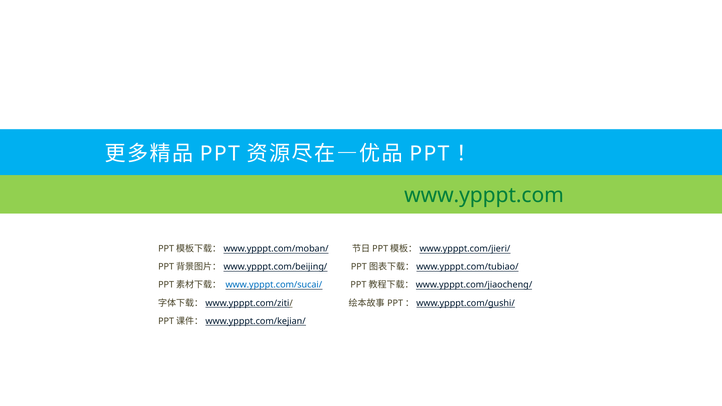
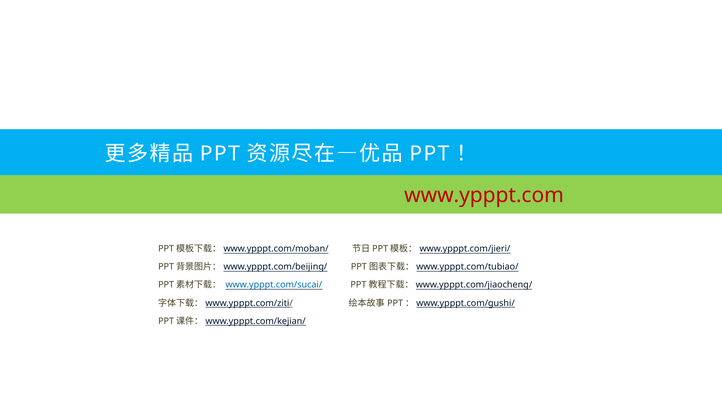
www.ypppt.com colour: green -> red (484, 196)
